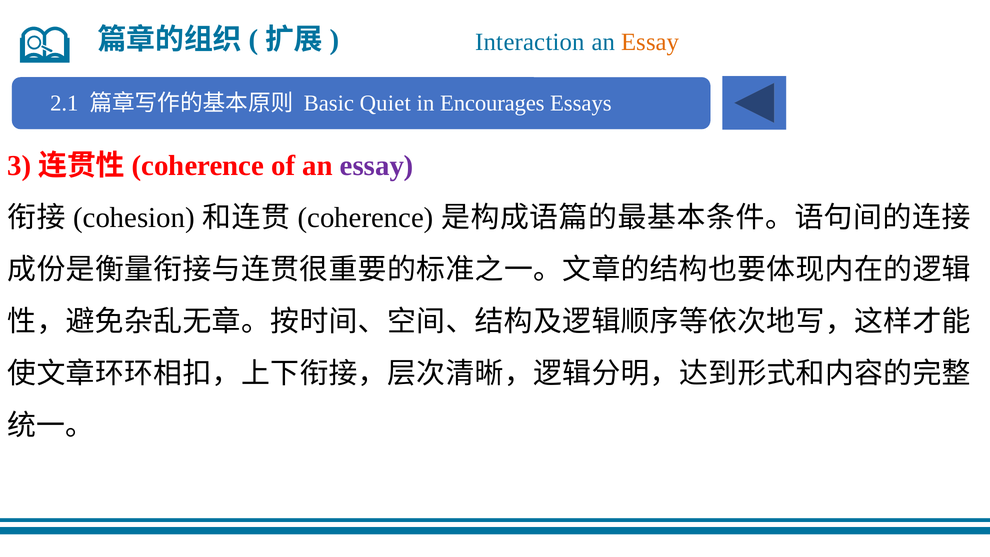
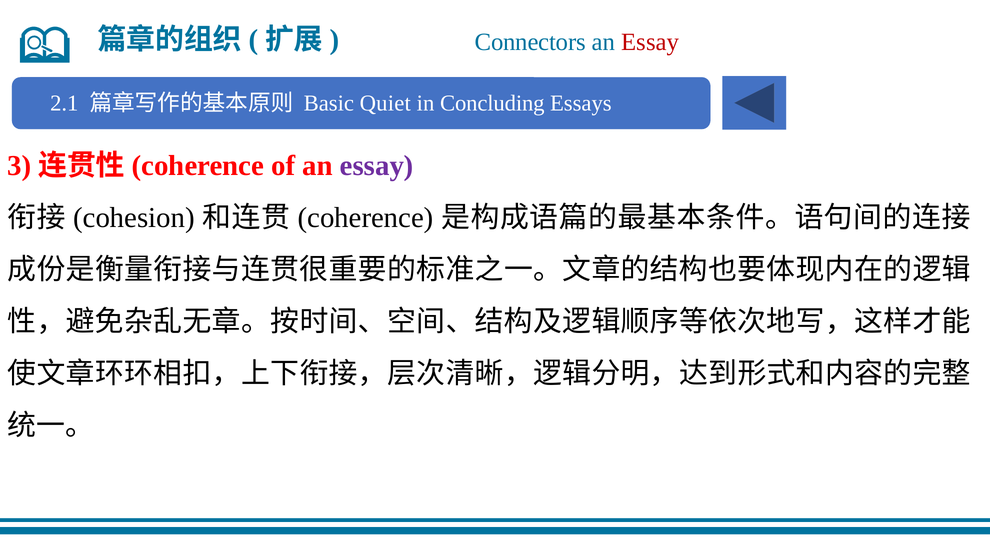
Interaction: Interaction -> Connectors (530, 42)
Essay colour: orange -> red (650, 42)
Encourages: Encourages -> Concluding (492, 103)
